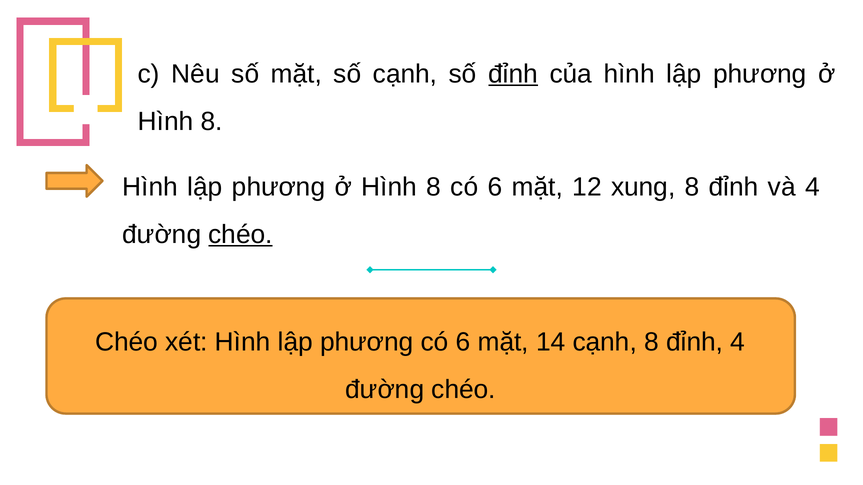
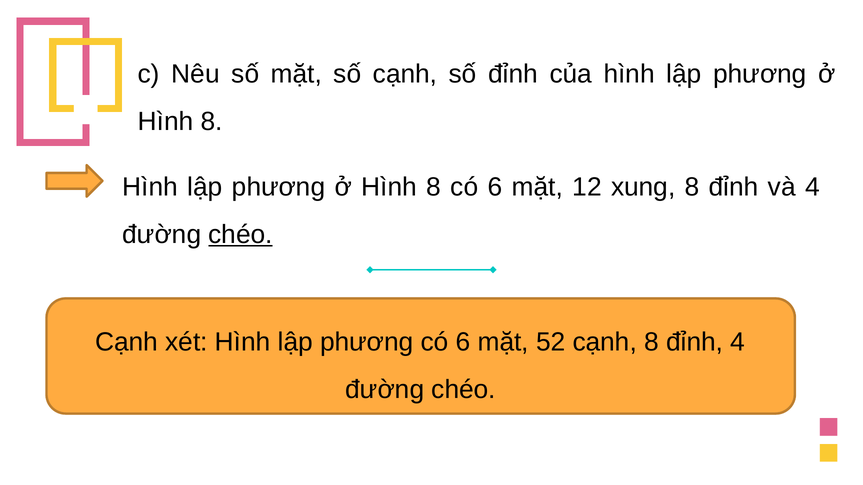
đỉnh underline: present -> none (513, 74)
Chéo: Chéo -> Cạnh (127, 342)
14: 14 -> 52 (551, 342)
